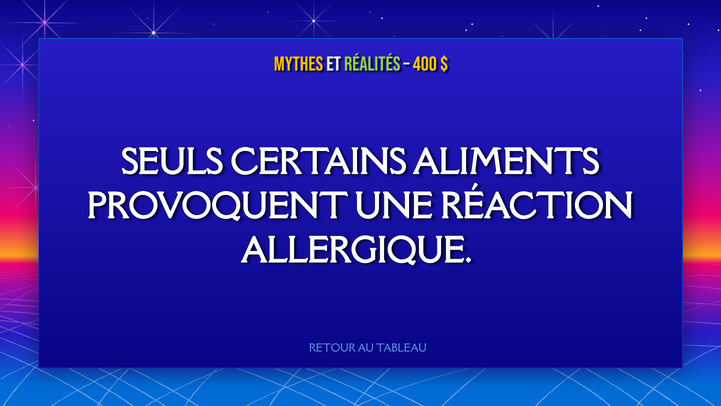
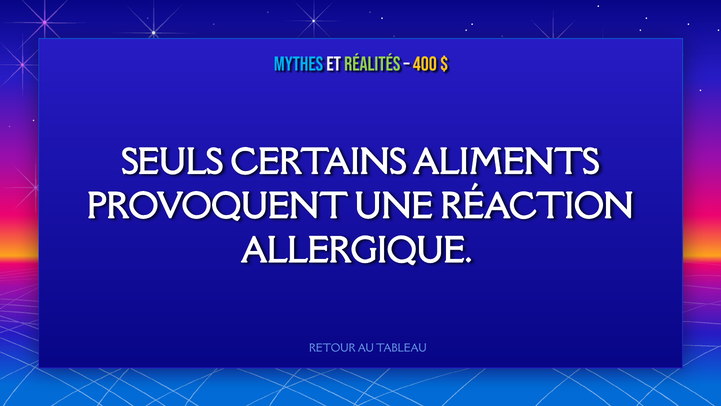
Mythes colour: yellow -> light blue (299, 64)
